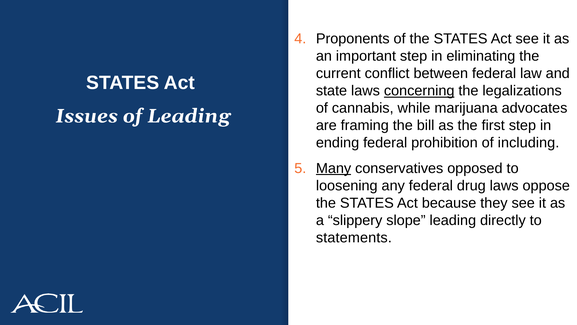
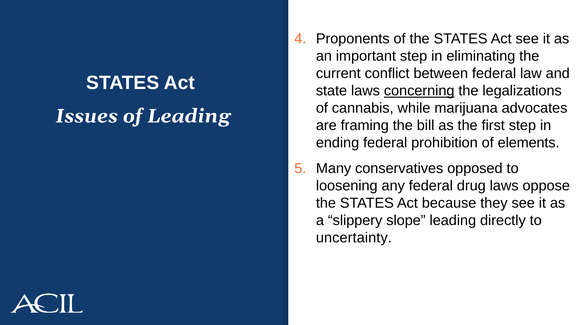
including: including -> elements (529, 143)
Many underline: present -> none (334, 168)
statements: statements -> uncertainty (354, 237)
